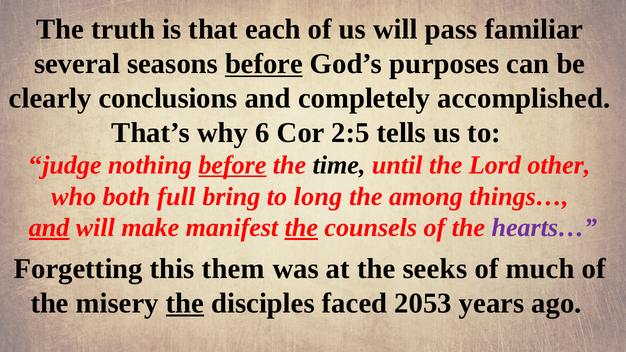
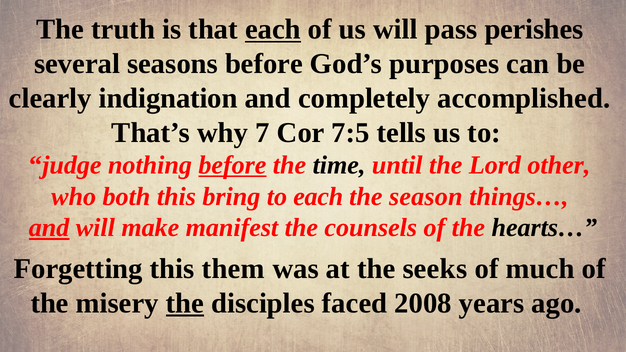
each underline: none -> present (273, 29)
familiar: familiar -> perishes (534, 29)
before underline: present -> none (264, 64)
conclusions: conclusions -> indignation (168, 98)
6: 6 -> 7 (263, 133)
2:5: 2:5 -> 7:5 (350, 133)
both full: full -> this (176, 197)
to long: long -> each (318, 197)
among: among -> season (426, 197)
the underline: present -> none (301, 228)
hearts… colour: purple -> black (544, 228)
2053: 2053 -> 2008 (423, 303)
